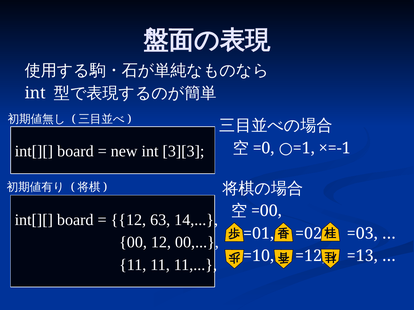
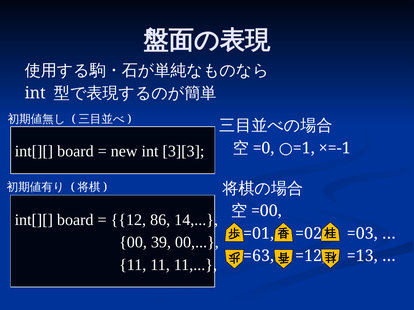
63: 63 -> 86 (160, 220)
00 12: 12 -> 39 (161, 243)
=10: =10 -> =63 (259, 256)
